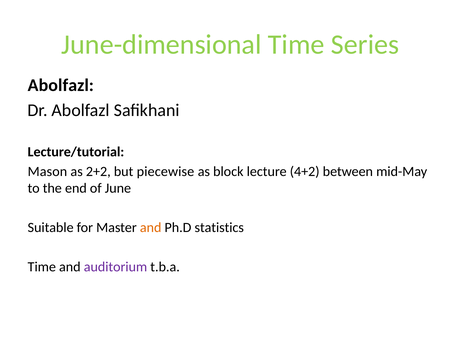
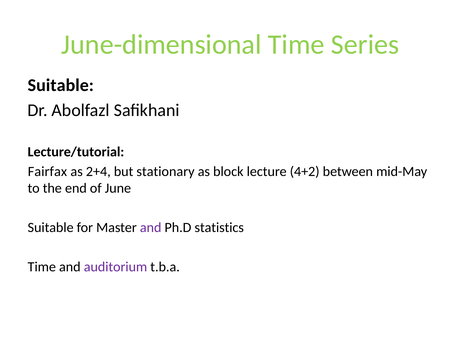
Abolfazl: Abolfazl -> Suitable (61, 86)
Mason: Mason -> Fairfax (47, 172)
2+2: 2+2 -> 2+4 (98, 172)
piecewise: piecewise -> stationary (166, 172)
and colour: orange -> purple (151, 228)
